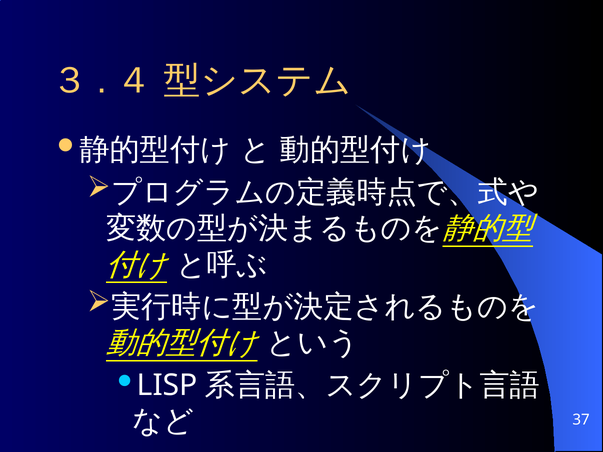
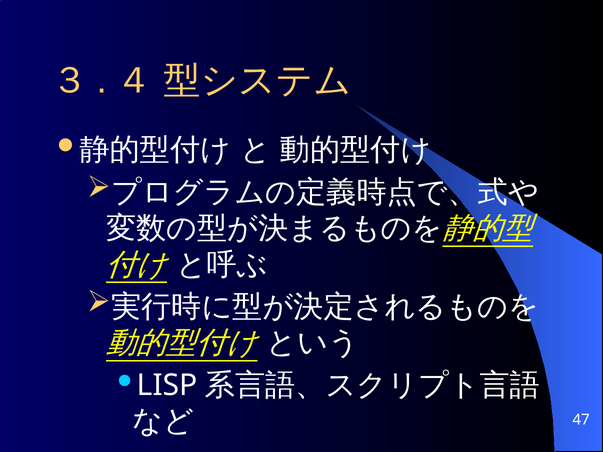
37: 37 -> 47 (581, 420)
